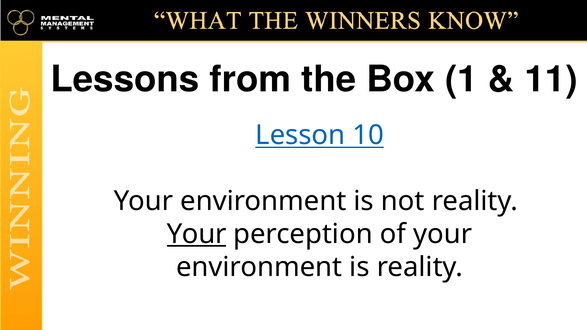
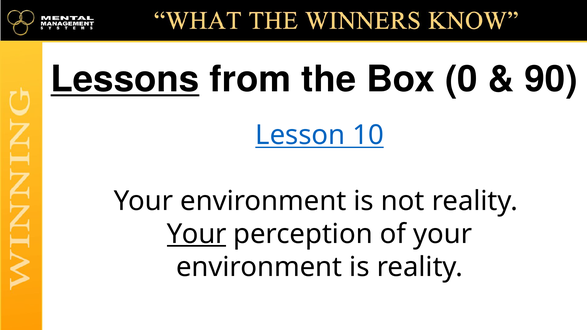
Lessons underline: none -> present (125, 80)
1: 1 -> 0 (461, 80)
11: 11 -> 90 (551, 80)
